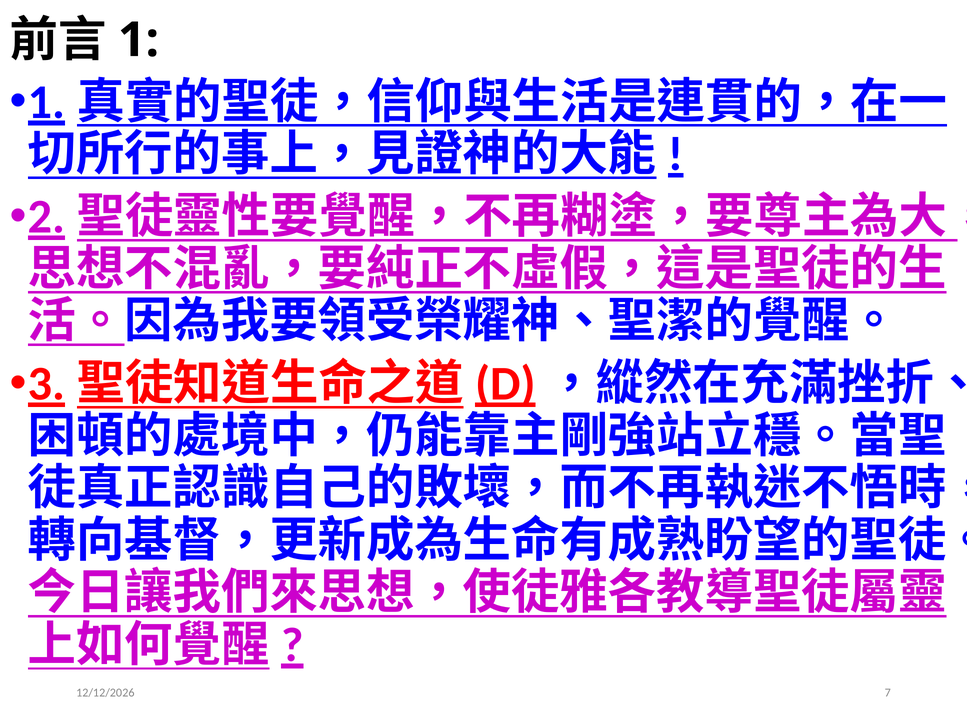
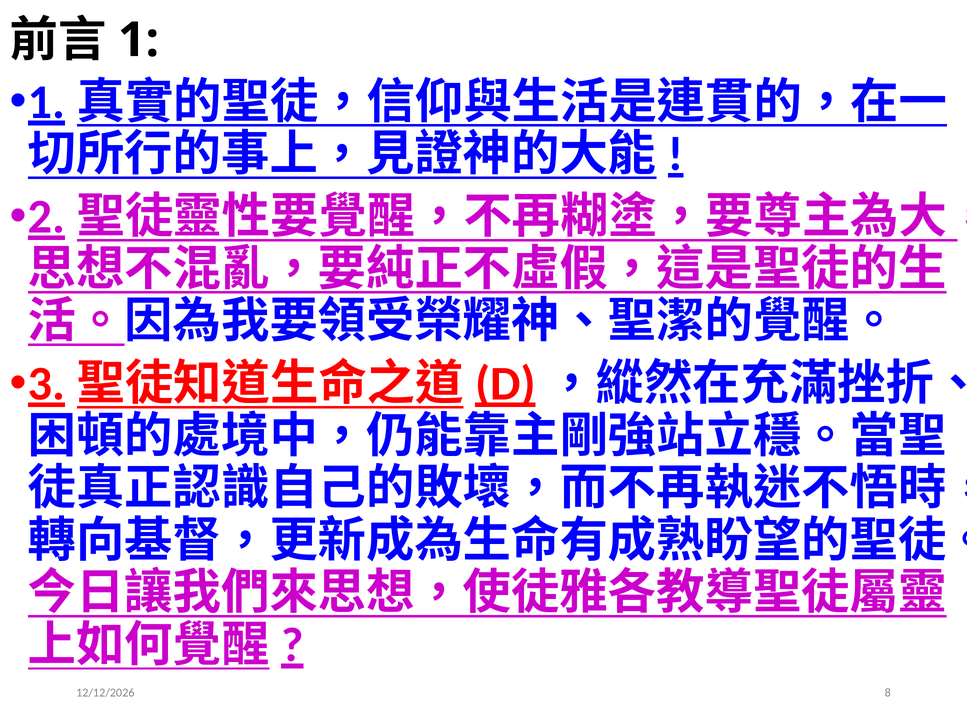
7: 7 -> 8 (888, 692)
